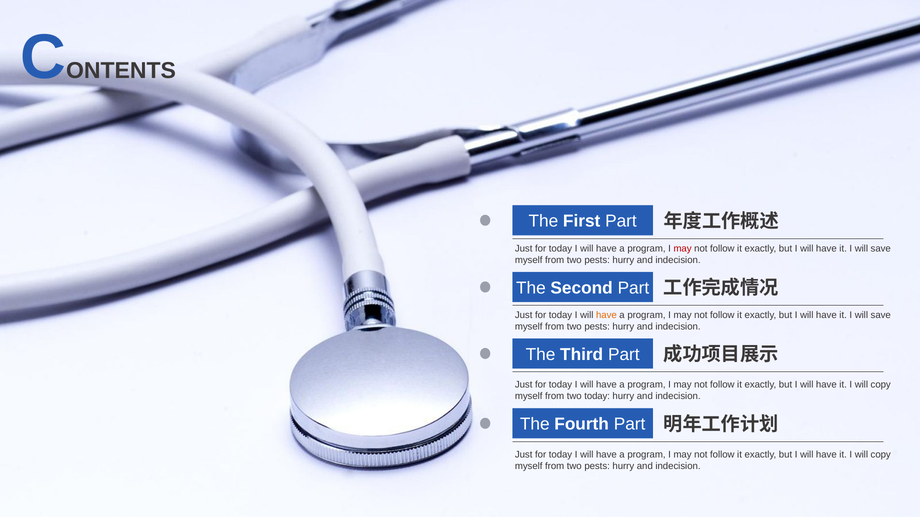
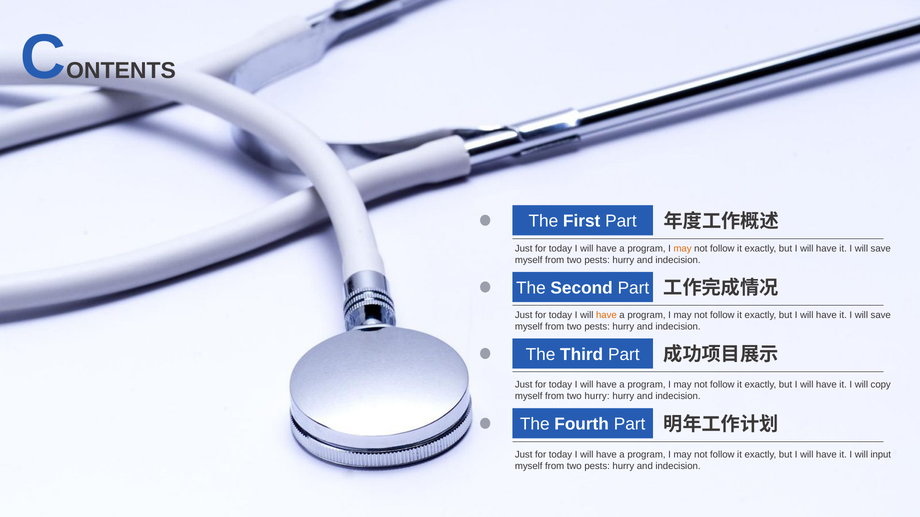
may colour: red -> orange (683, 249)
two today: today -> hurry (597, 397)
copy: copy -> input (881, 455)
